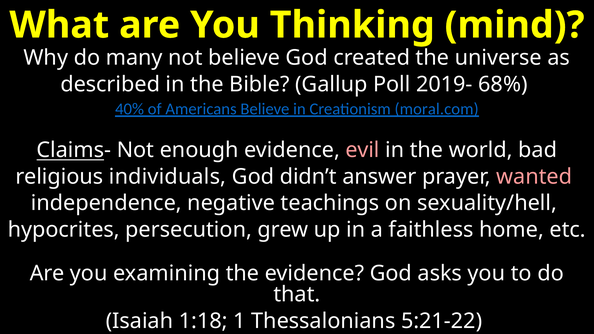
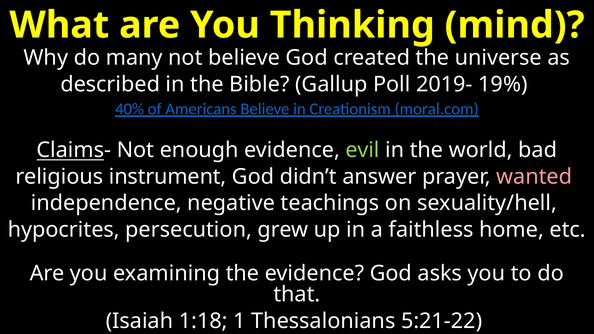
68%: 68% -> 19% (503, 84)
evil colour: pink -> light green (363, 150)
individuals: individuals -> instrument (168, 177)
